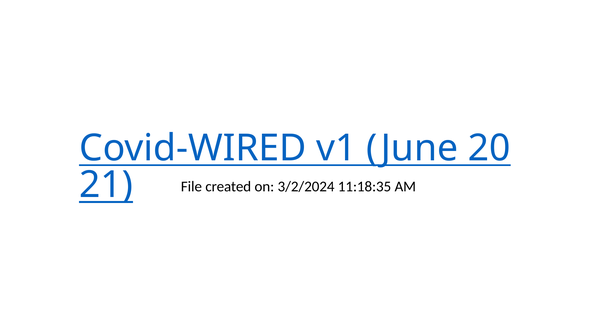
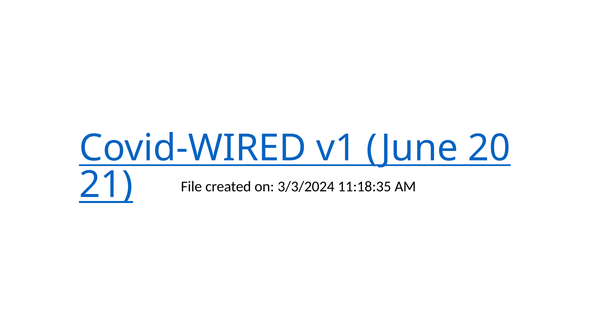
3/2/2024: 3/2/2024 -> 3/3/2024 (306, 187)
